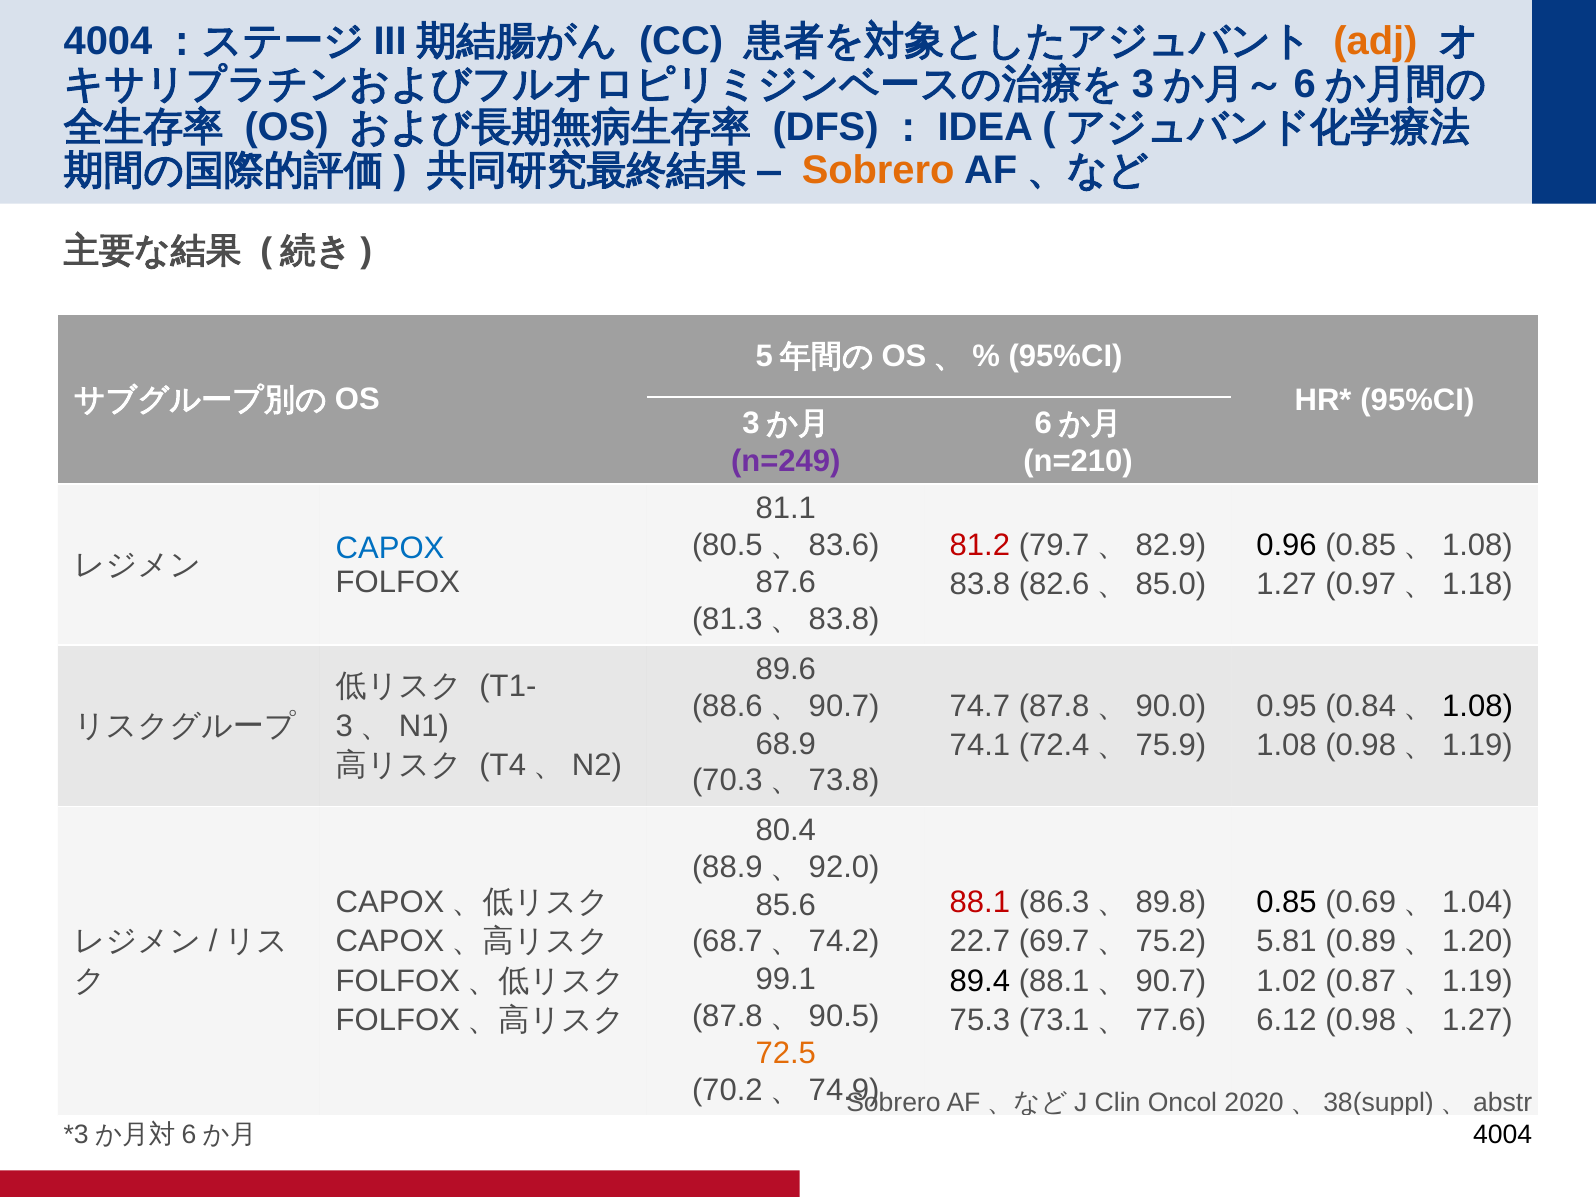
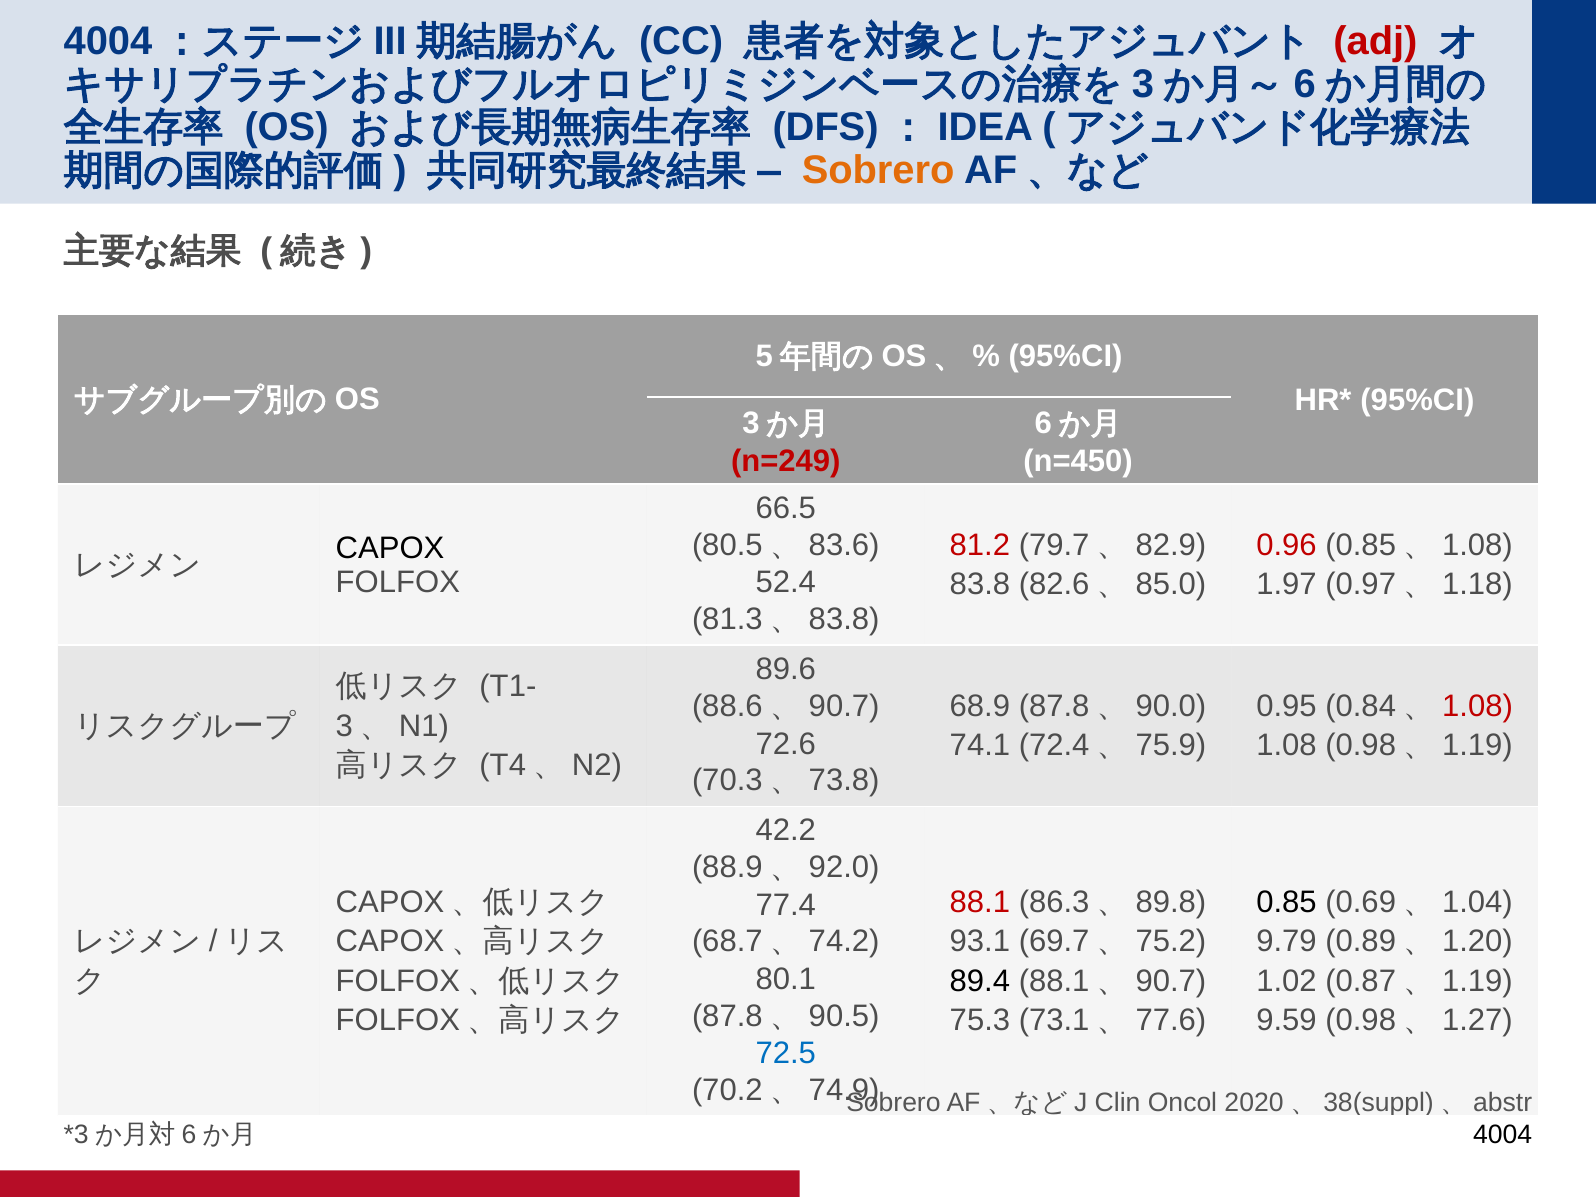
adj colour: orange -> red (1375, 41)
n=249 colour: purple -> red (786, 461)
n=210: n=210 -> n=450 (1078, 461)
81.1: 81.1 -> 66.5 (786, 508)
0.96 colour: black -> red (1286, 545)
CAPOX colour: blue -> black (390, 548)
87.6: 87.6 -> 52.4 (786, 583)
1.27: 1.27 -> 1.97 (1286, 584)
74.7: 74.7 -> 68.9 (980, 706)
1.08 colour: black -> red (1478, 706)
68.9: 68.9 -> 72.6 (786, 744)
80.4: 80.4 -> 42.2 (786, 831)
85.6: 85.6 -> 77.4 (786, 905)
22.7: 22.7 -> 93.1 (980, 942)
5.81: 5.81 -> 9.79 (1286, 942)
99.1: 99.1 -> 80.1 (786, 979)
6.12: 6.12 -> 9.59 (1286, 1020)
72.5 colour: orange -> blue (786, 1054)
